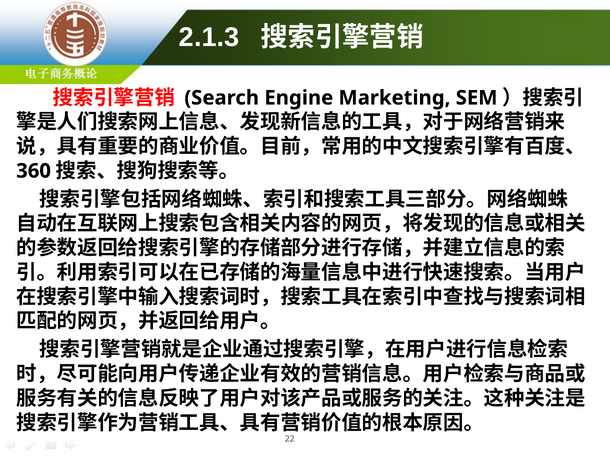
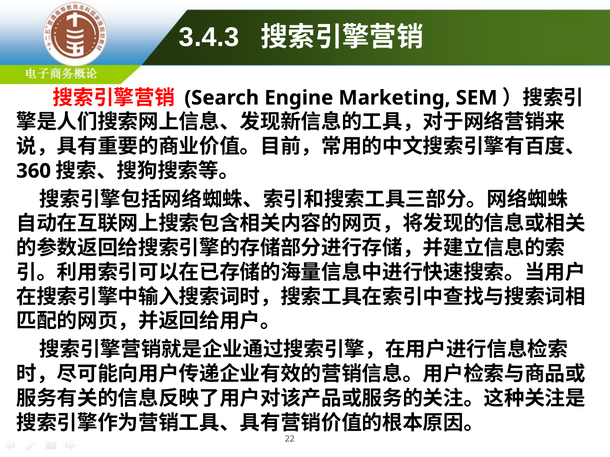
2.1.3: 2.1.3 -> 3.4.3 (209, 37)
